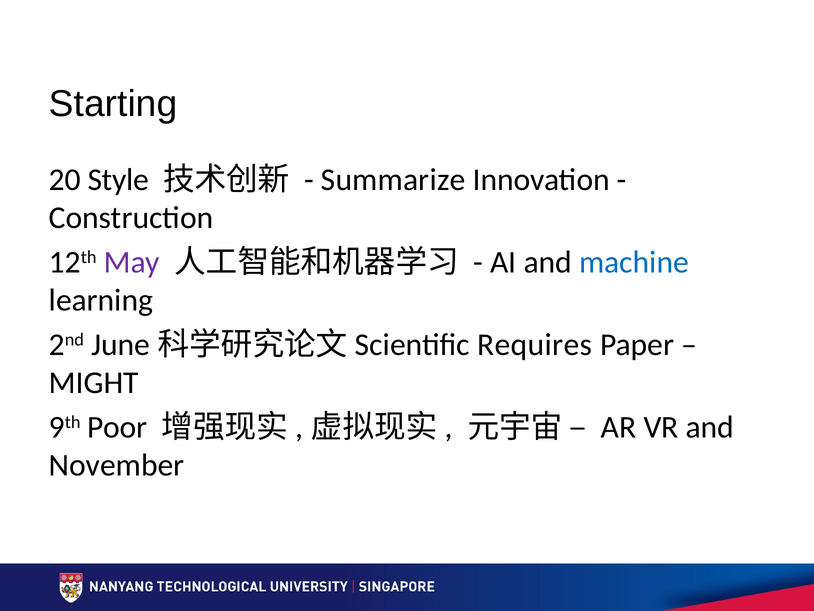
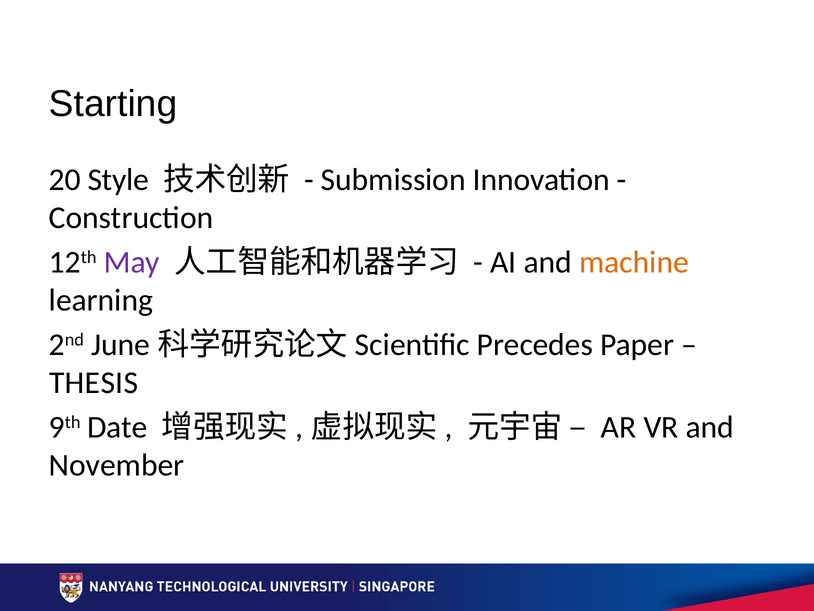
Summarize: Summarize -> Submission (393, 180)
machine colour: blue -> orange (634, 262)
Requires: Requires -> Precedes (535, 344)
MIGHT: MIGHT -> THESIS (94, 382)
Poor: Poor -> Date (117, 427)
